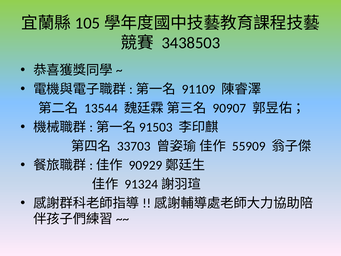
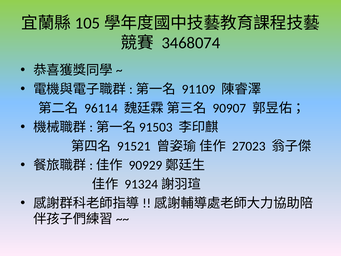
3438503: 3438503 -> 3468074 (191, 43)
13544: 13544 -> 96114 (101, 108)
33703: 33703 -> 91521 (134, 146)
55909: 55909 -> 27023 (249, 146)
